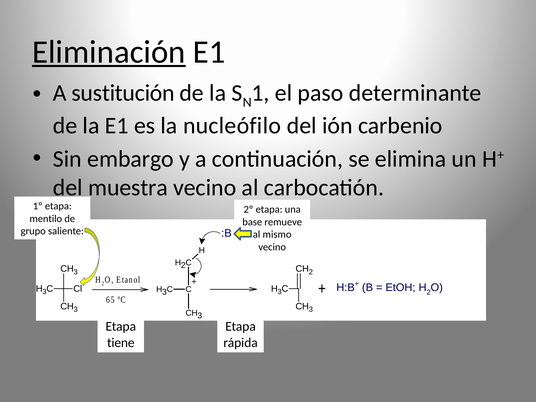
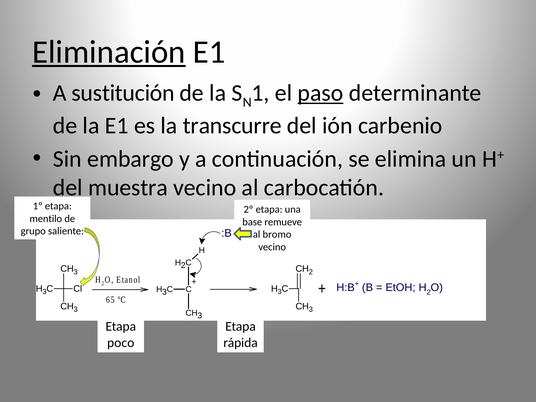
paso underline: none -> present (321, 93)
nucleófilo: nucleófilo -> transcurre (232, 126)
mismo: mismo -> bromo (277, 234)
tiene: tiene -> poco (121, 343)
